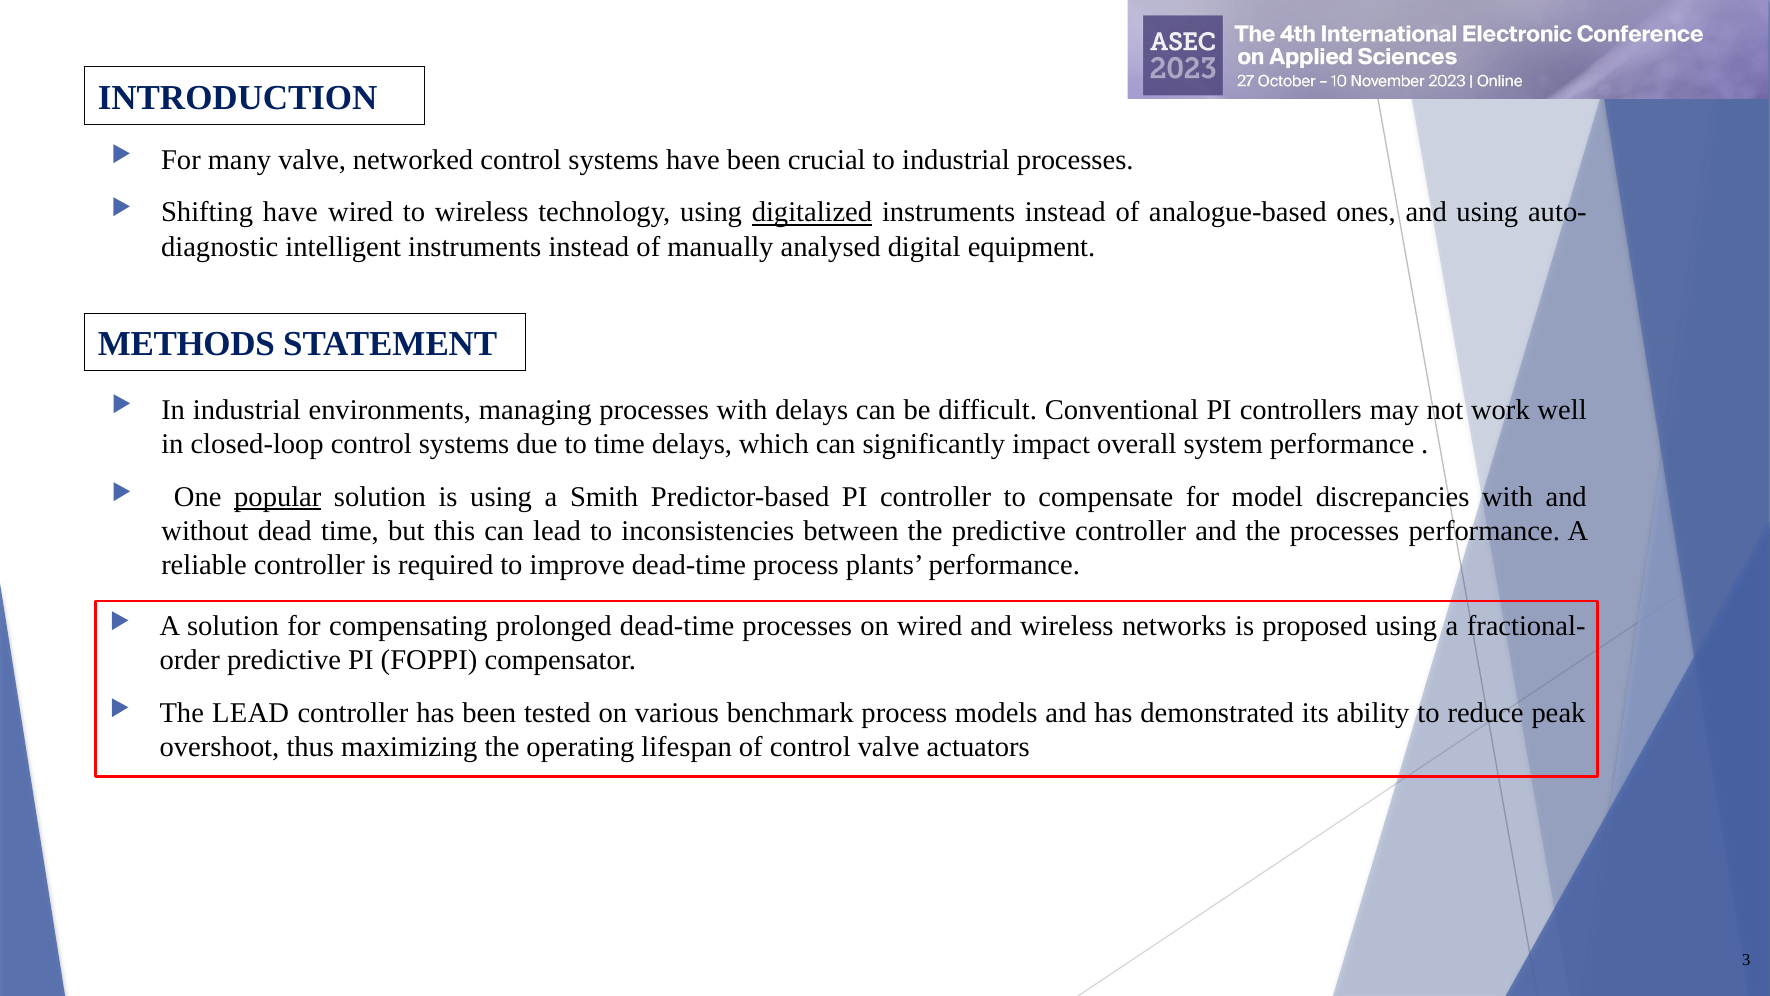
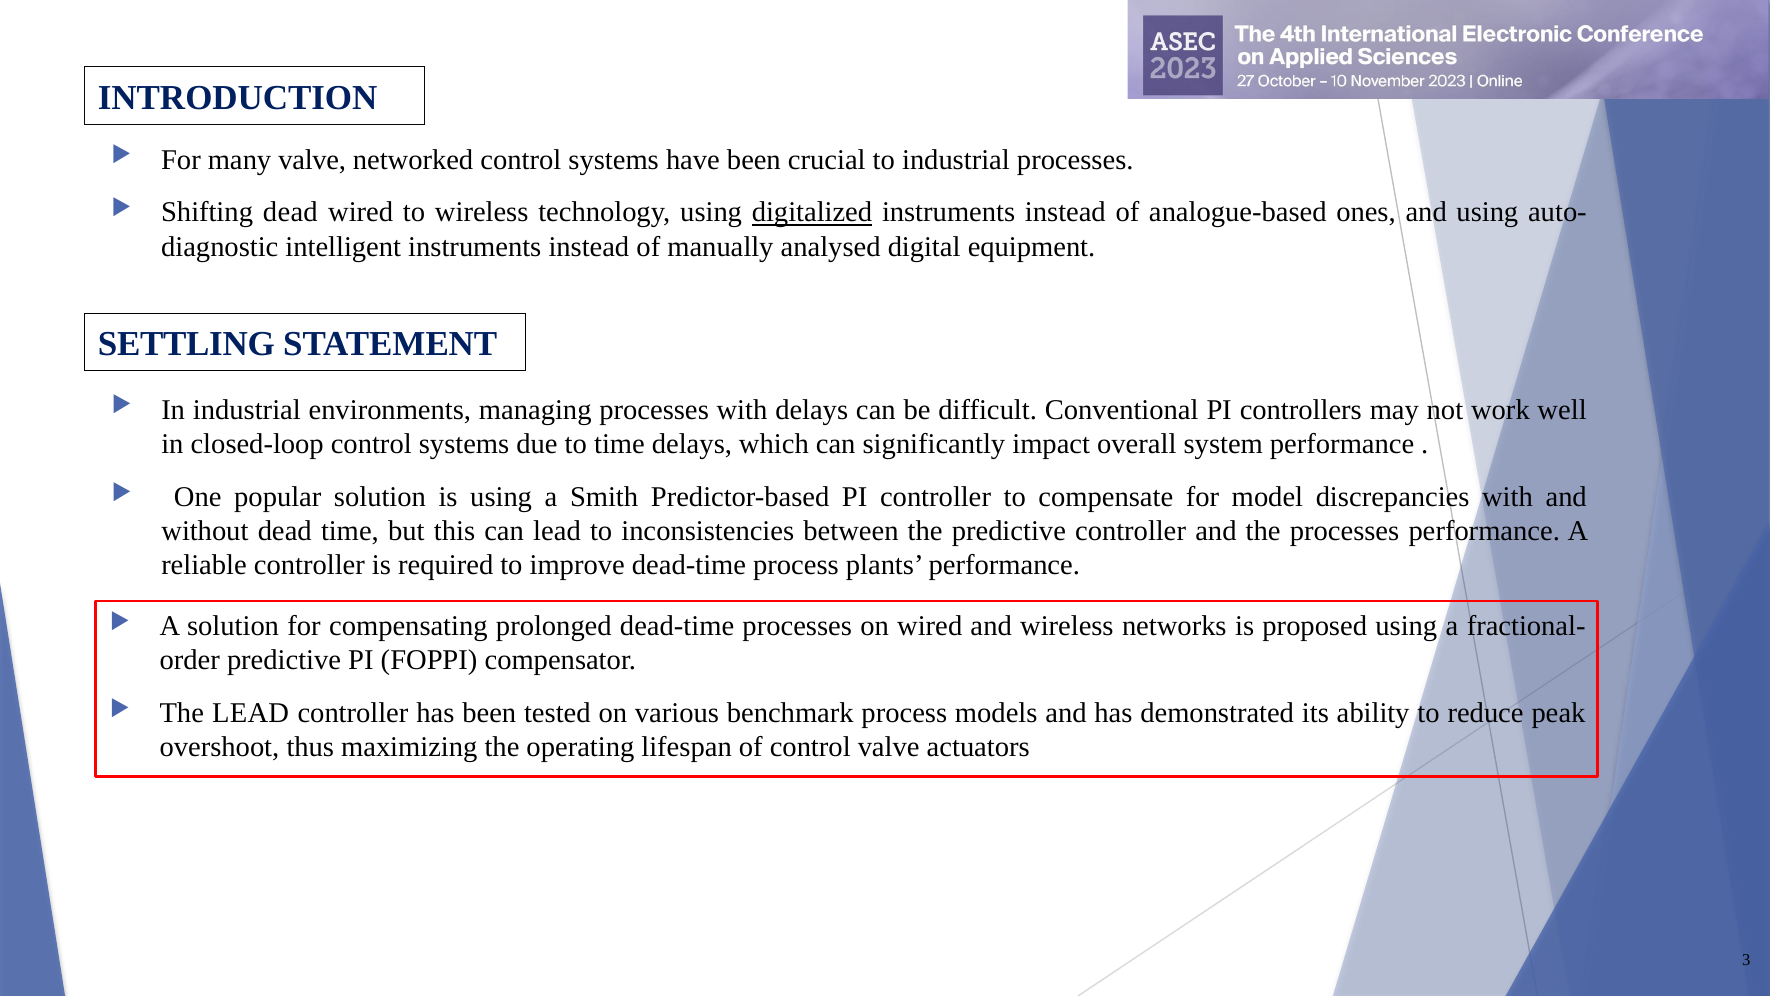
Shifting have: have -> dead (290, 212)
METHODS: METHODS -> SETTLING (186, 344)
popular underline: present -> none (278, 497)
